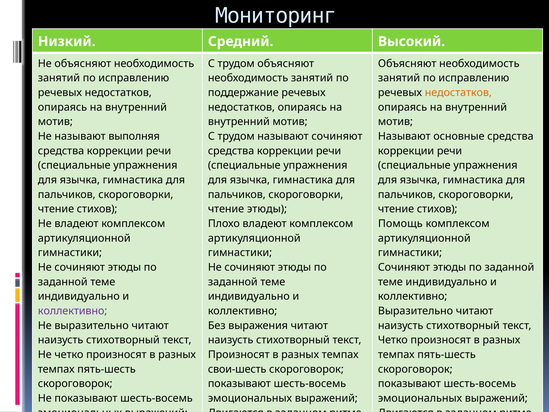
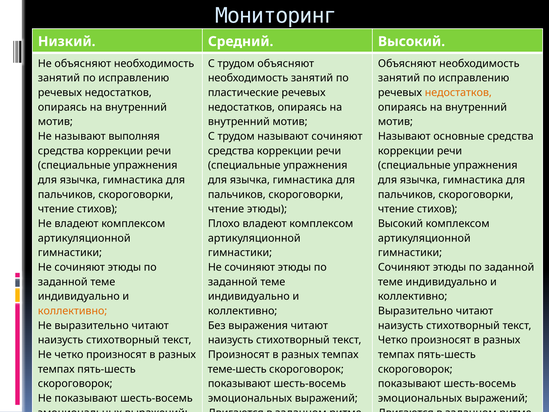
поддержание: поддержание -> пластические (243, 93)
Помощь: Помощь -> Высокий (400, 223)
коллективно colour: purple -> orange (73, 311)
свои-шесть: свои-шесть -> теме-шесть (237, 369)
